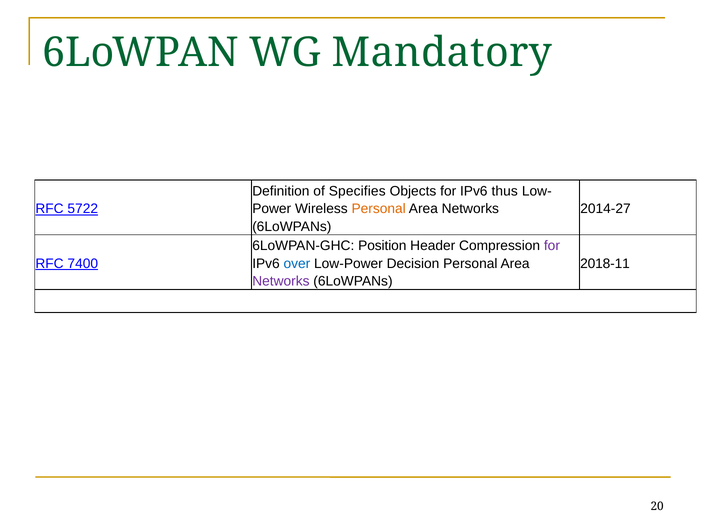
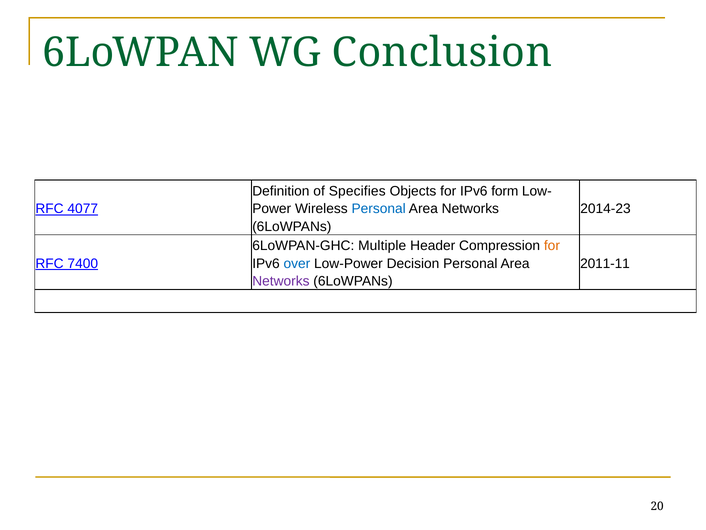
Mandatory: Mandatory -> Conclusion (442, 53)
thus: thus -> form (505, 191)
5722: 5722 -> 4077 (83, 209)
Personal colour: orange -> blue (379, 209)
2014-27: 2014-27 -> 2014-23 (605, 209)
Position: Position -> Multiple (382, 246)
for colour: purple -> orange (552, 246)
2018-11: 2018-11 -> 2011-11 (605, 263)
